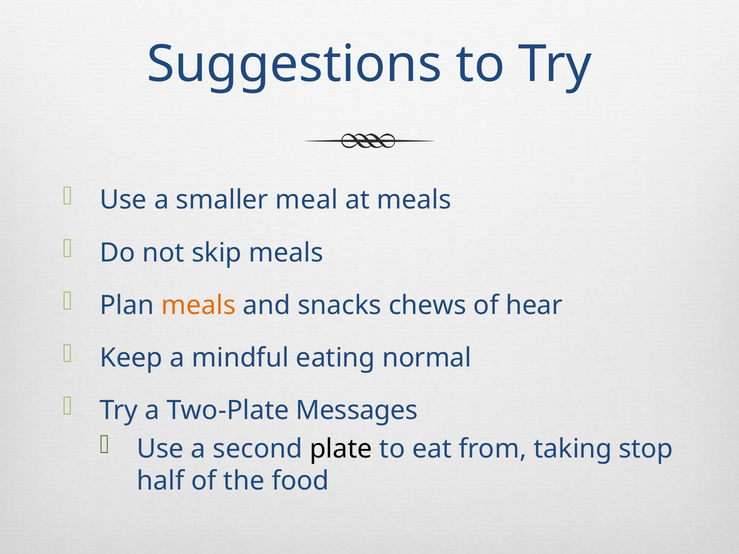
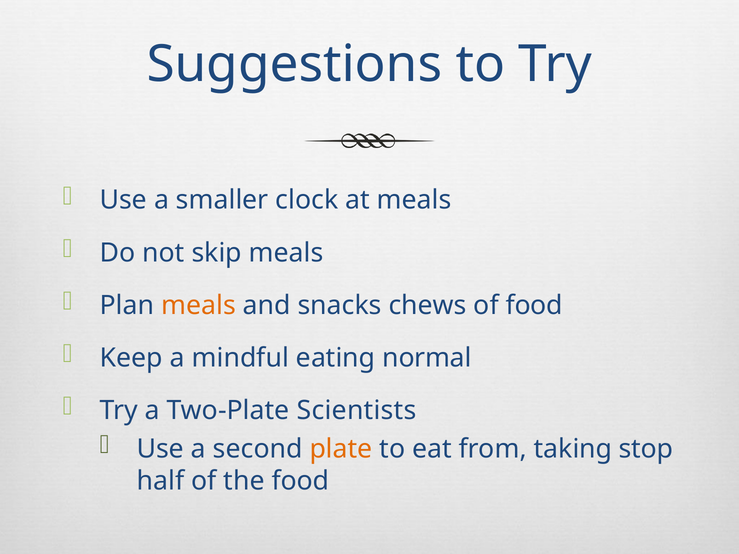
meal: meal -> clock (307, 200)
of hear: hear -> food (534, 305)
Messages: Messages -> Scientists (357, 411)
plate colour: black -> orange (341, 449)
